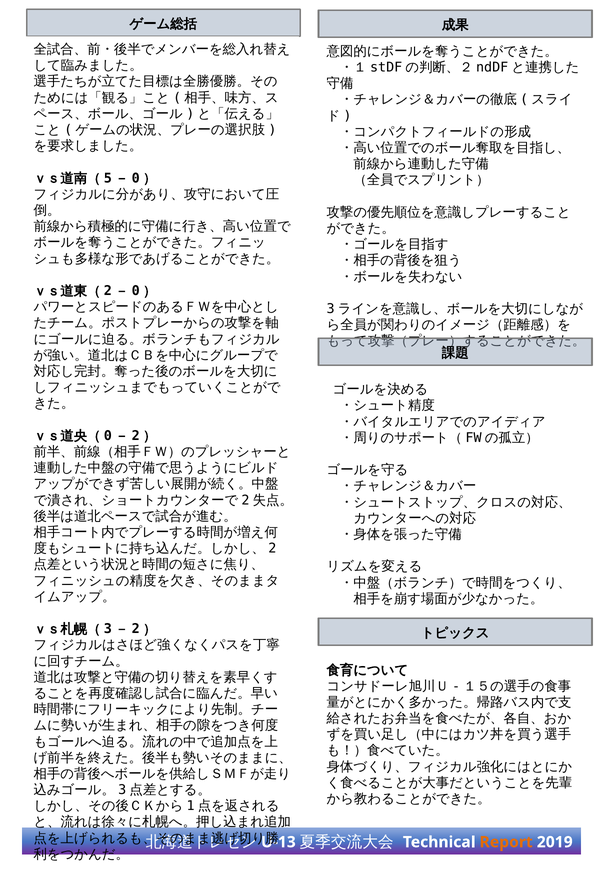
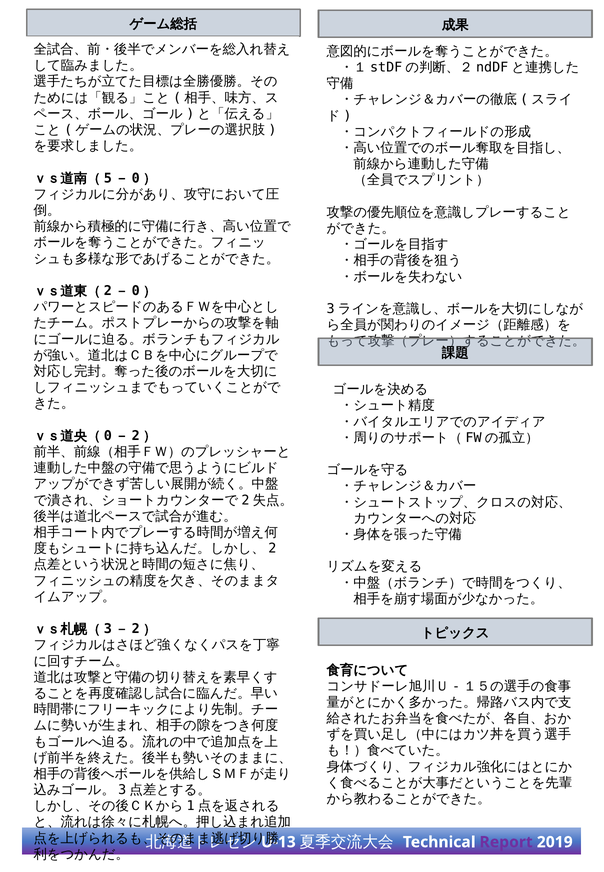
Report colour: orange -> purple (506, 843)
